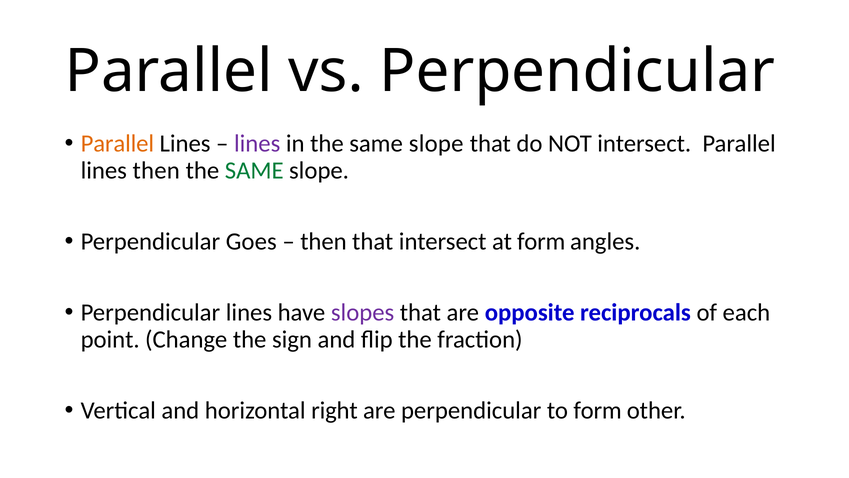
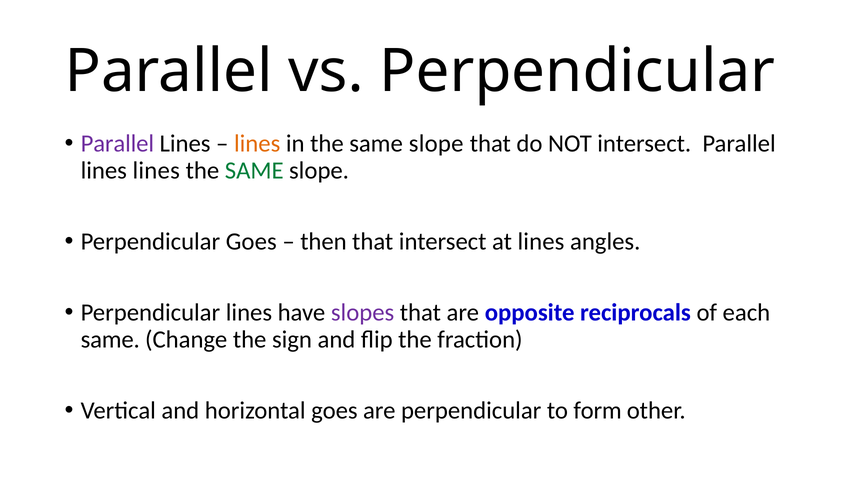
Parallel colour: orange -> purple (117, 143)
lines colour: purple -> orange (257, 143)
lines then: then -> lines (156, 170)
at form: form -> lines (541, 241)
point: point -> same (110, 339)
horizontal right: right -> goes (334, 410)
